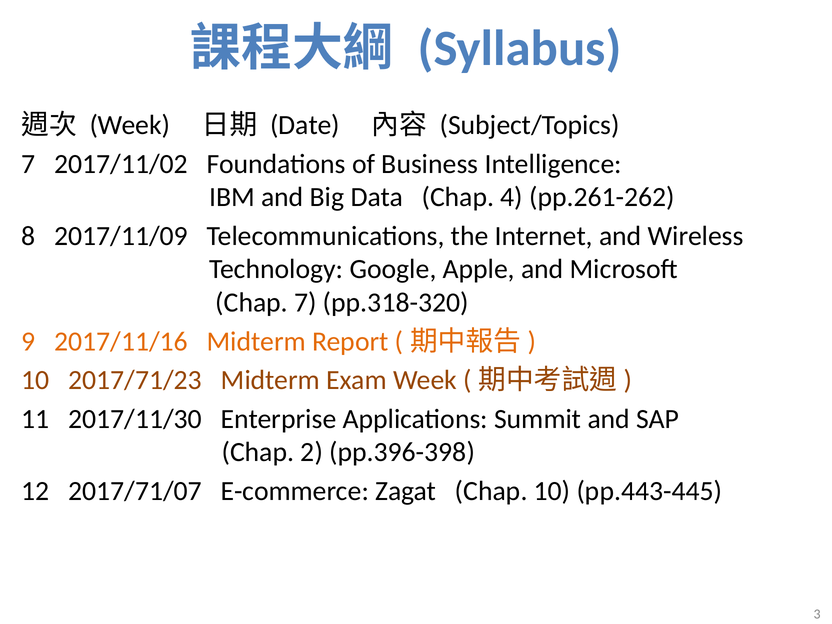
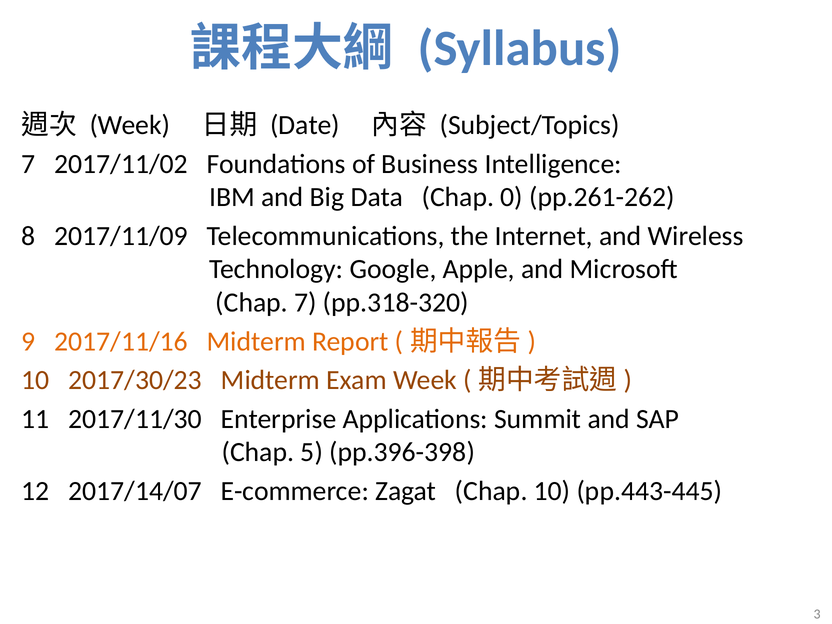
4: 4 -> 0 (512, 197)
2017/71/23: 2017/71/23 -> 2017/30/23 (135, 380)
2: 2 -> 5 (312, 452)
2017/71/07: 2017/71/07 -> 2017/14/07 (135, 491)
